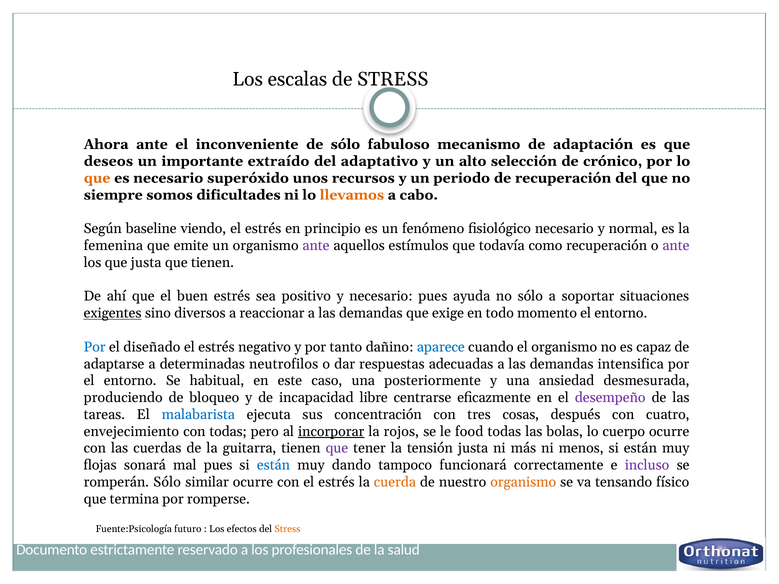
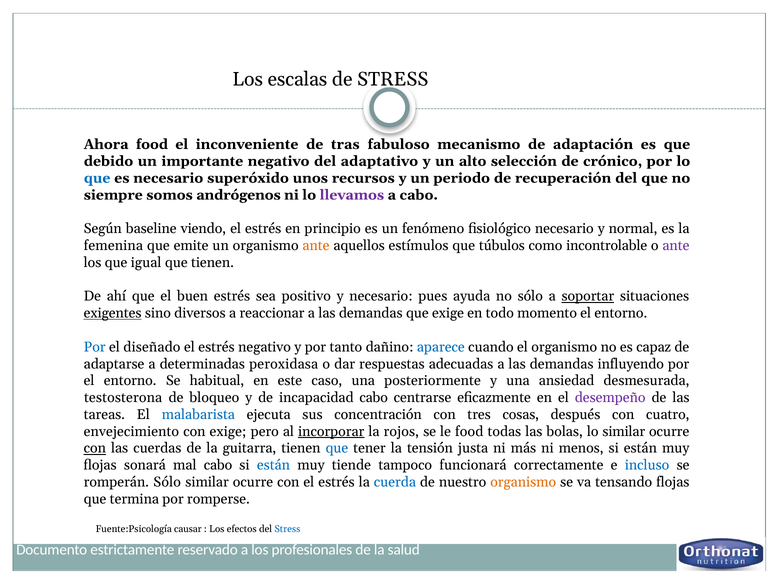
Ahora ante: ante -> food (152, 144)
de sólo: sólo -> tras (345, 144)
deseos: deseos -> debido (108, 161)
importante extraído: extraído -> negativo (279, 161)
que colour: orange -> blue (97, 178)
dificultades: dificultades -> andrógenos (238, 195)
llevamos colour: orange -> purple (352, 195)
ante colour: purple -> orange (316, 246)
todavía: todavía -> túbulos (502, 246)
como recuperación: recuperación -> incontrolable (607, 246)
que justa: justa -> igual (146, 263)
soportar underline: none -> present (588, 296)
neutrofilos: neutrofilos -> peroxidasa (284, 364)
intensifica: intensifica -> influyendo (631, 364)
produciendo: produciendo -> testosterona (123, 398)
incapacidad libre: libre -> cabo (374, 398)
con todas: todas -> exige (228, 432)
lo cuerpo: cuerpo -> similar (624, 432)
con underline: none -> present (95, 449)
que colour: purple -> blue (337, 449)
mal pues: pues -> cabo (218, 465)
dando: dando -> tiende (351, 465)
incluso colour: purple -> blue (647, 465)
cuerda colour: orange -> blue (395, 482)
tensando físico: físico -> flojas (673, 482)
futuro: futuro -> causar (188, 529)
Stress colour: orange -> blue (287, 529)
